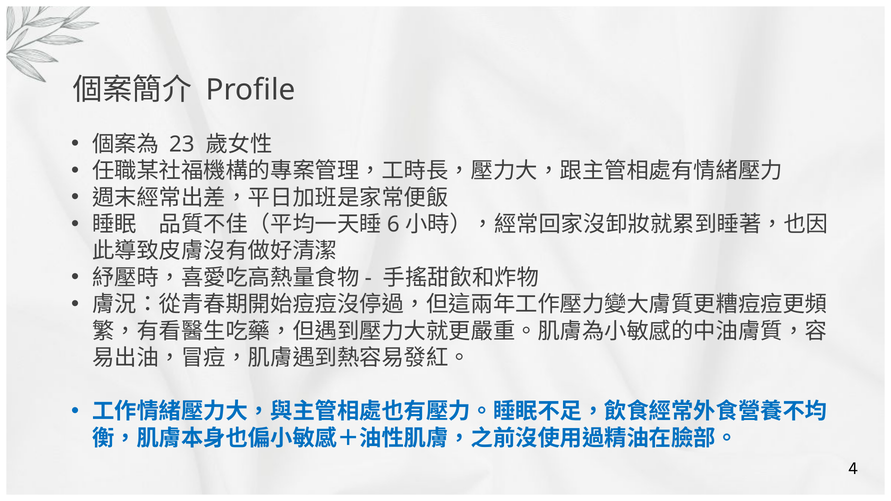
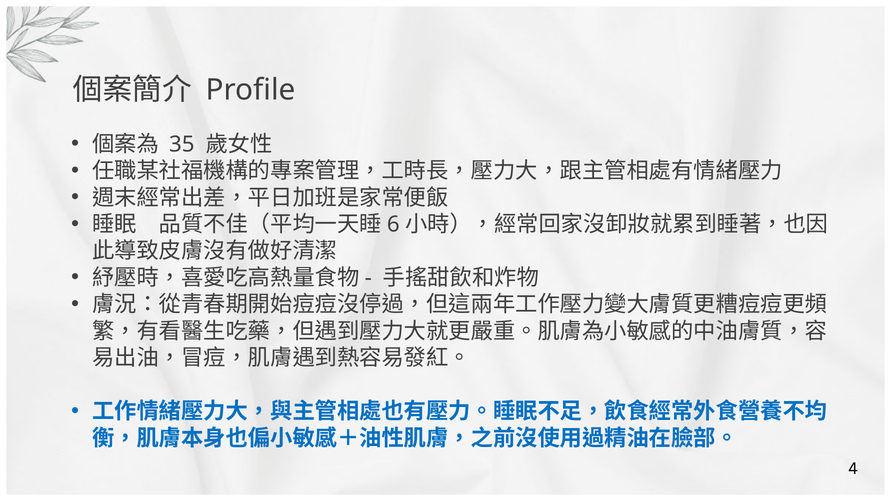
23: 23 -> 35 (182, 144)
